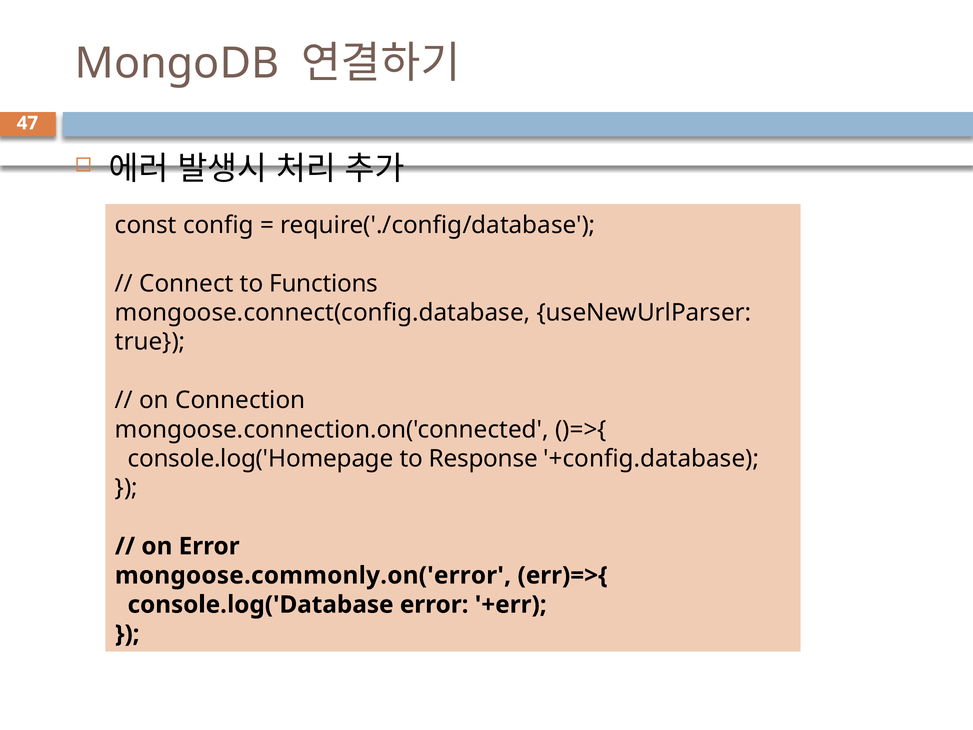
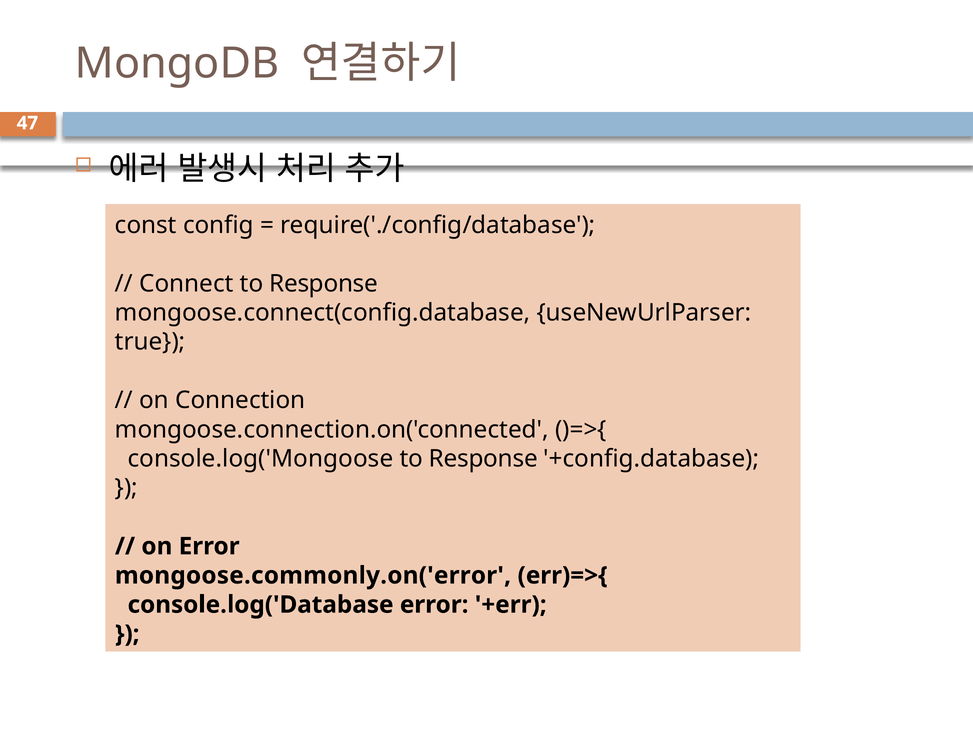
Connect to Functions: Functions -> Response (324, 283)
console.log('Homepage: console.log('Homepage -> console.log('Mongoose (260, 459)
